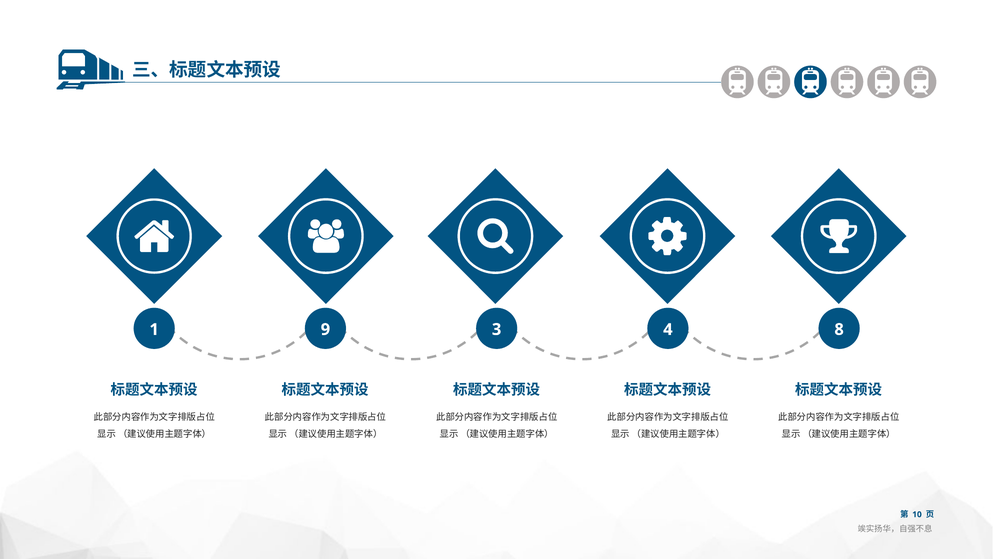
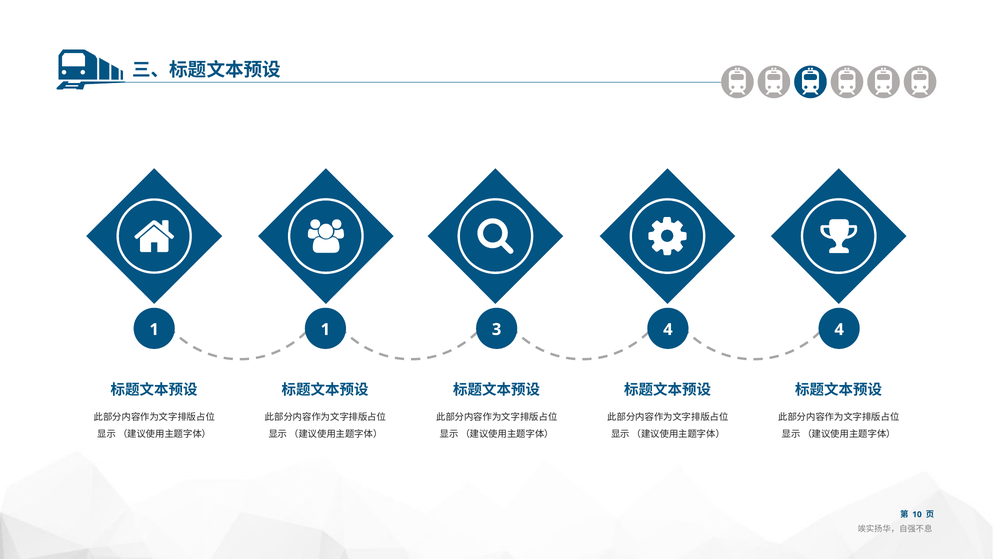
1 9: 9 -> 1 (325, 329)
4 8: 8 -> 4 (839, 329)
